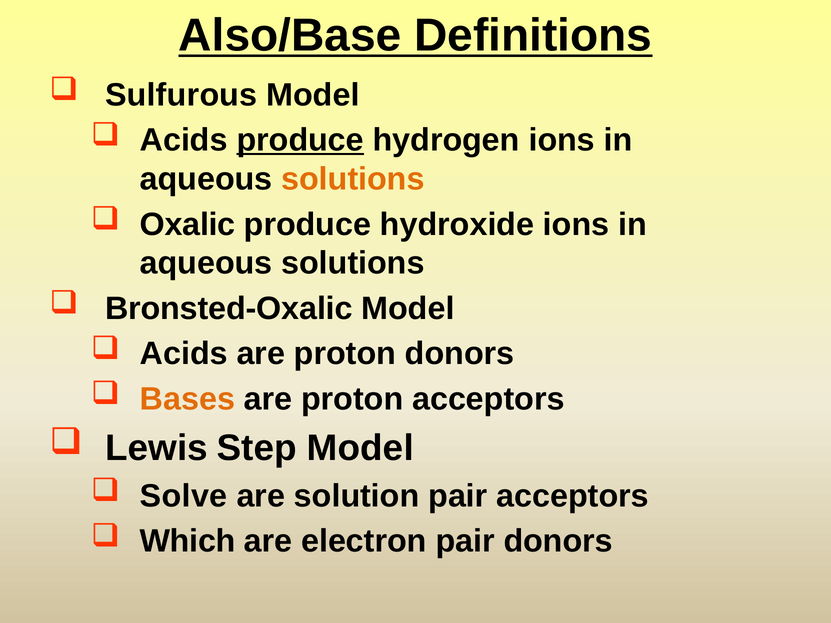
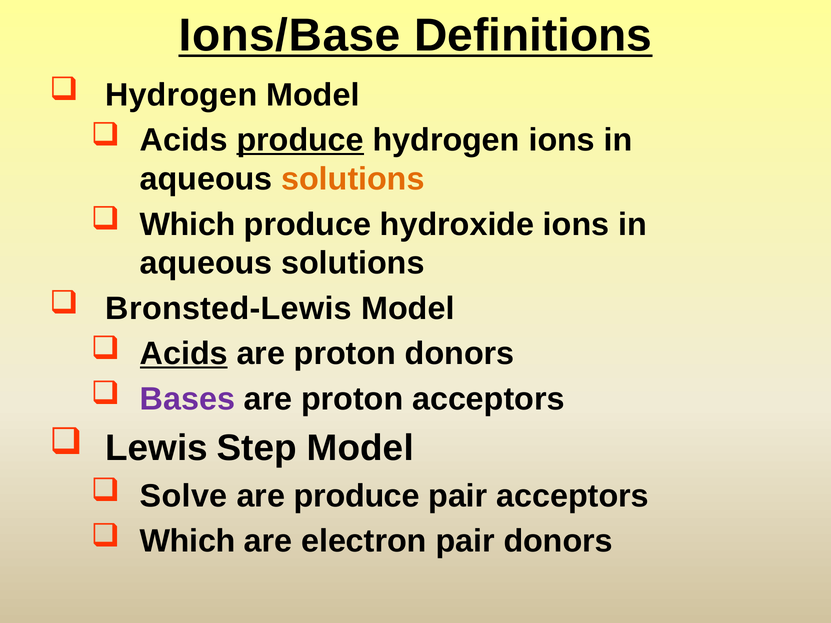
Also/Base: Also/Base -> Ions/Base (290, 36)
Sulfurous: Sulfurous -> Hydrogen (181, 95)
Oxalic: Oxalic -> Which (188, 224)
Bronsted-Oxalic: Bronsted-Oxalic -> Bronsted-Lewis (229, 309)
Acids underline: none -> present (184, 354)
Bases colour: orange -> purple (187, 399)
are solution: solution -> produce (357, 496)
